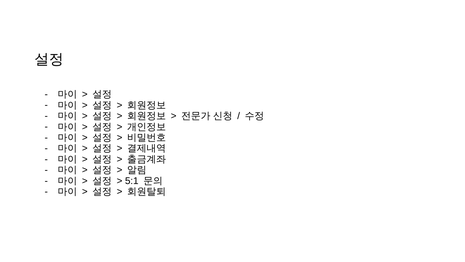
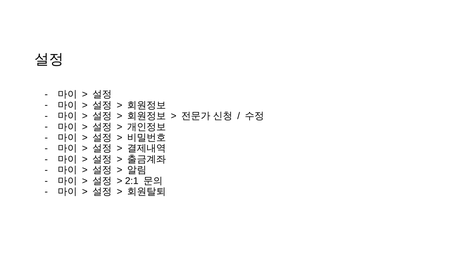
5:1: 5:1 -> 2:1 (132, 181)
